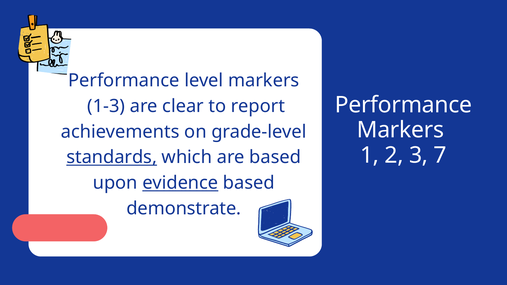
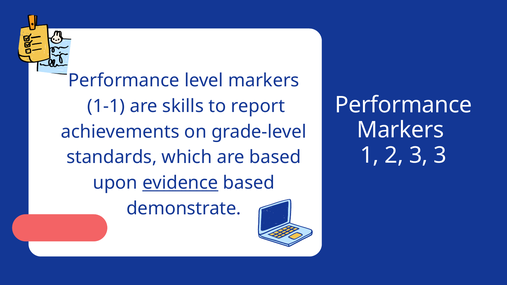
1-3: 1-3 -> 1-1 (106, 106)
clear: clear -> skills (183, 106)
3 7: 7 -> 3 (440, 155)
standards underline: present -> none (112, 157)
